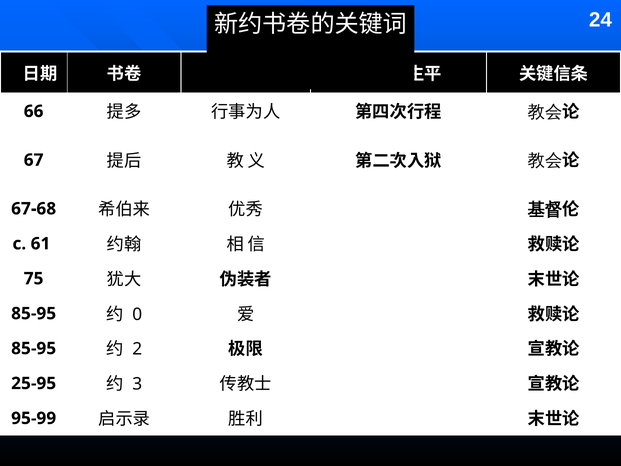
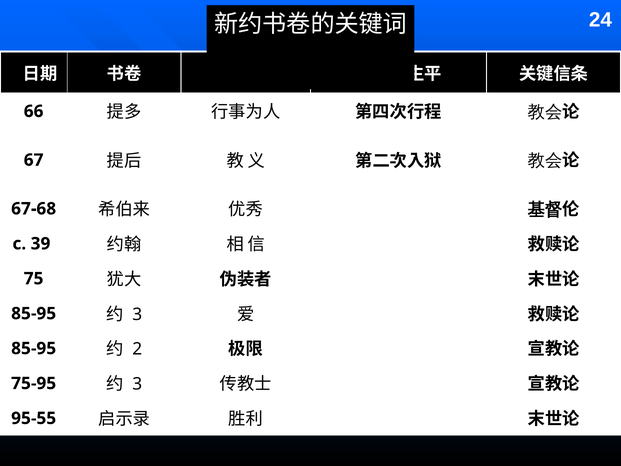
61: 61 -> 39 (41, 244)
0: 0 -> 3 (137, 314)
25-95: 25-95 -> 75-95 (34, 383)
95-99: 95-99 -> 95-55 (34, 418)
